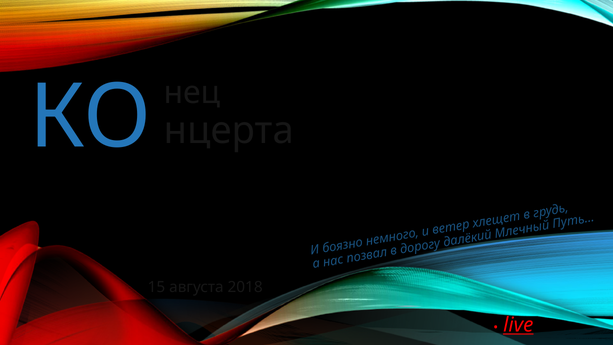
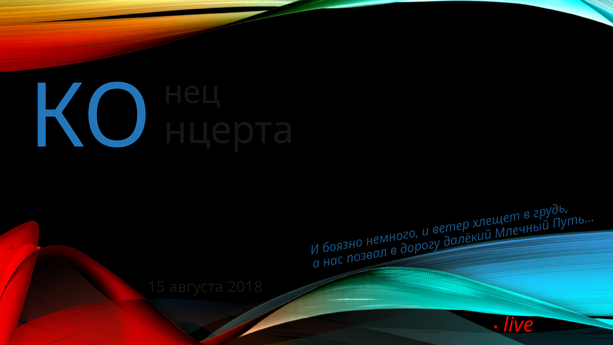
live underline: present -> none (518, 325)
